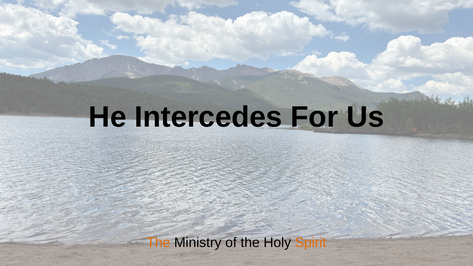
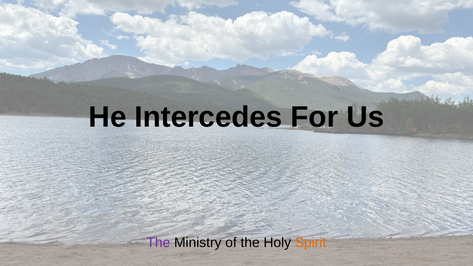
The colour: orange -> purple (158, 243)
